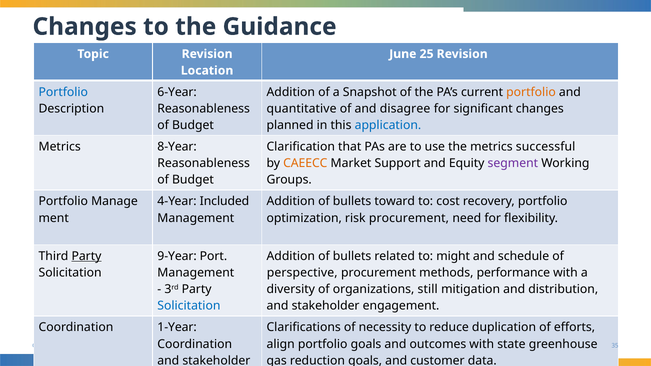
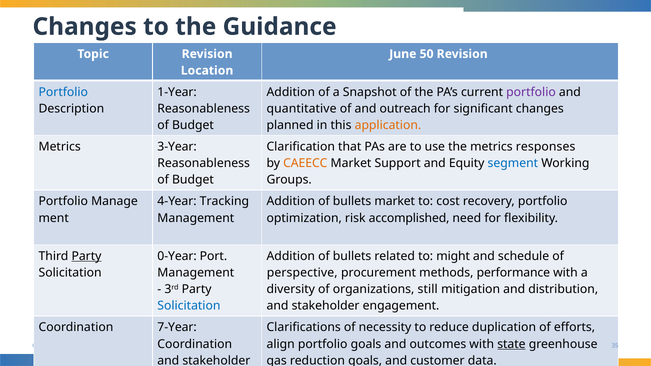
25: 25 -> 50 (427, 54)
6-Year: 6-Year -> 1-Year (177, 92)
portfolio colour: orange -> purple (531, 92)
disagree: disagree -> outreach (405, 109)
application colour: blue -> orange (388, 125)
8-Year: 8-Year -> 3-Year (177, 147)
successful: successful -> responses (546, 147)
segment colour: purple -> blue (513, 163)
Included: Included -> Tracking (224, 202)
bullets toward: toward -> market (395, 202)
risk procurement: procurement -> accomplished (409, 218)
9-Year: 9-Year -> 0-Year (177, 256)
1-Year: 1-Year -> 7-Year (177, 328)
state underline: none -> present (511, 344)
